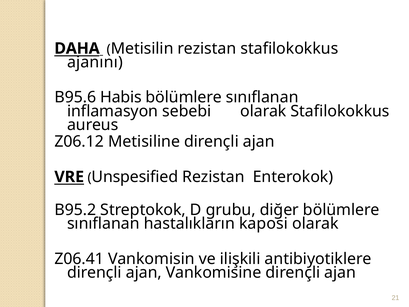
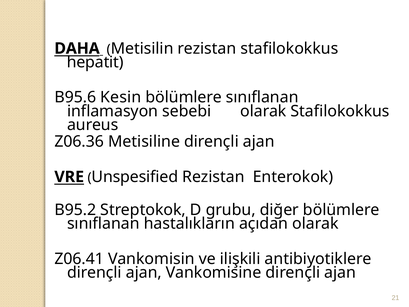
ajanını: ajanını -> hepatit (95, 62)
Habis: Habis -> Kesin (121, 97)
Z06.12: Z06.12 -> Z06.36 (79, 142)
kaposi: kaposi -> açıdan (264, 223)
